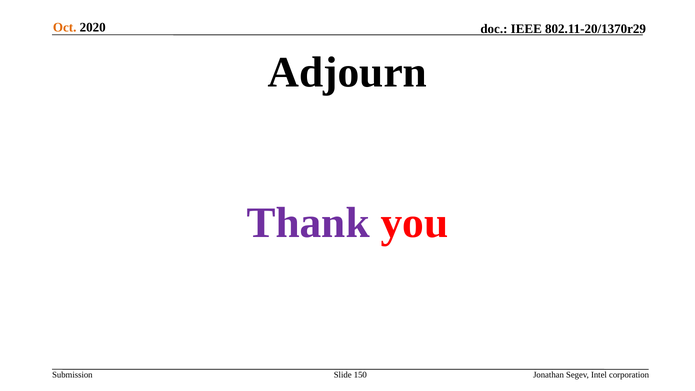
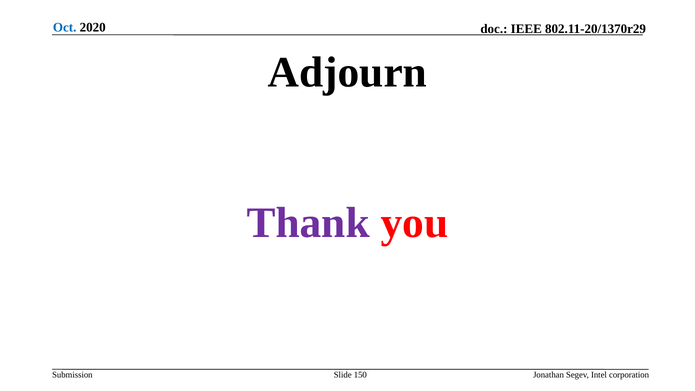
Oct colour: orange -> blue (65, 28)
